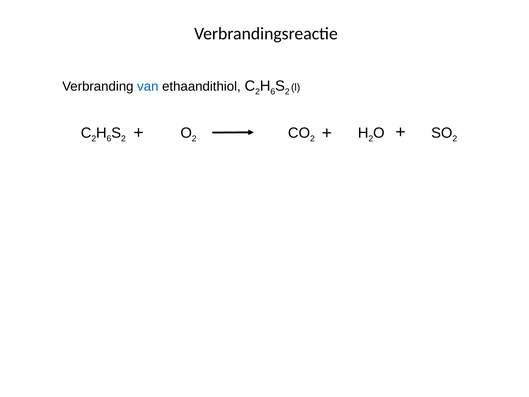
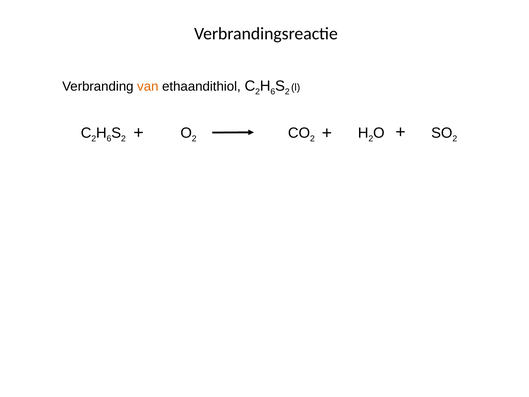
van colour: blue -> orange (148, 86)
